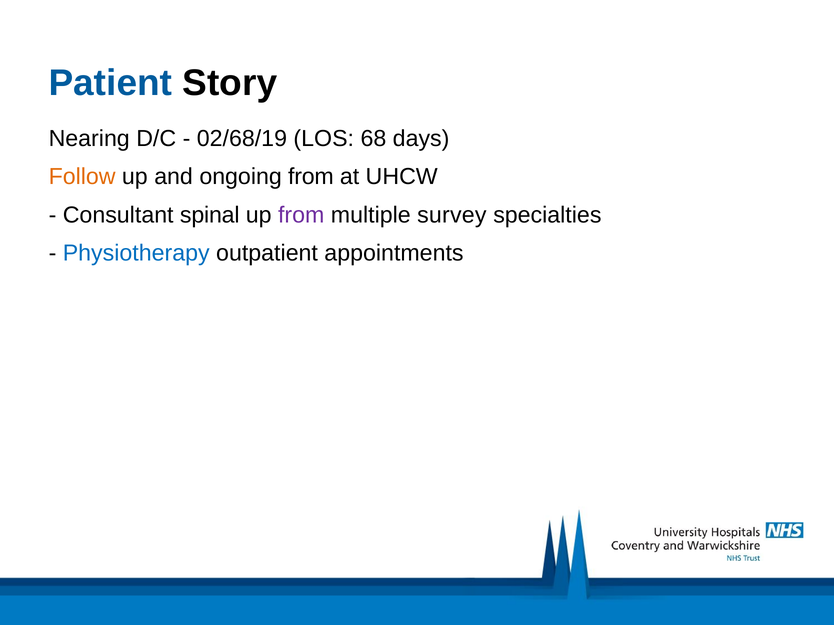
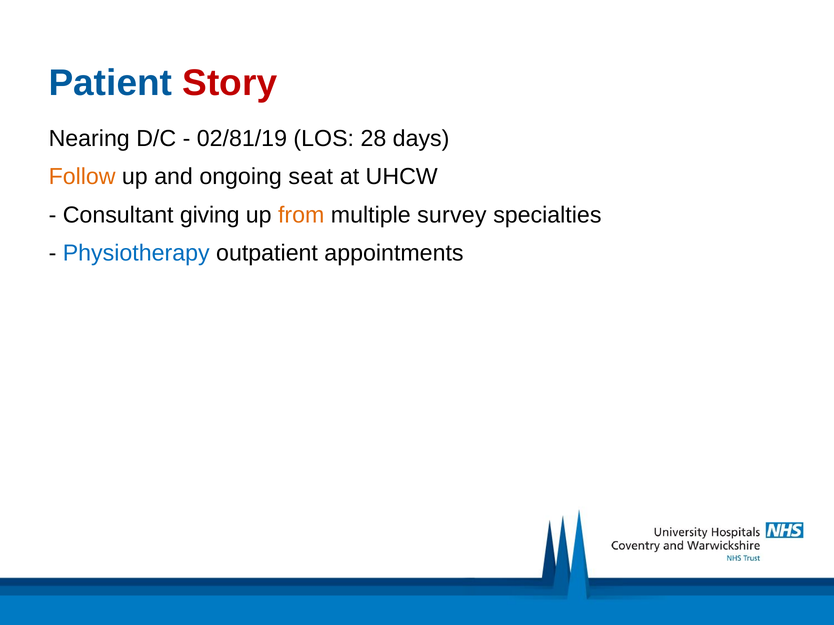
Story colour: black -> red (230, 83)
02/68/19: 02/68/19 -> 02/81/19 (242, 139)
68: 68 -> 28 (373, 139)
ongoing from: from -> seat (311, 177)
spinal: spinal -> giving (210, 215)
from colour: purple -> orange (301, 215)
